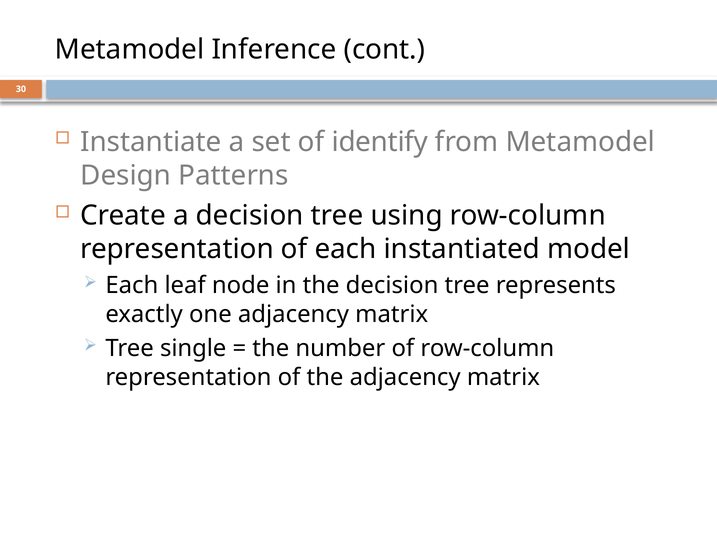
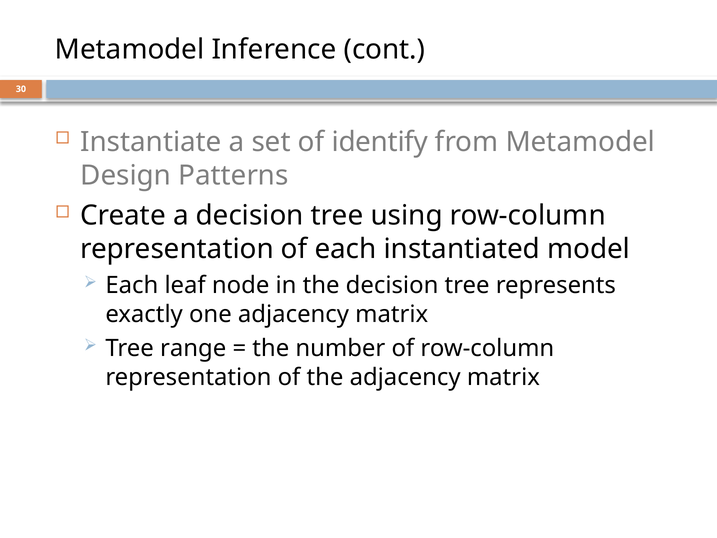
single: single -> range (193, 348)
